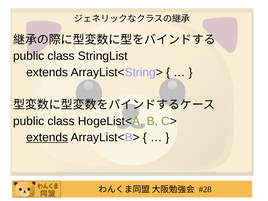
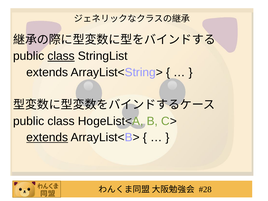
class underline: none -> present (61, 56)
